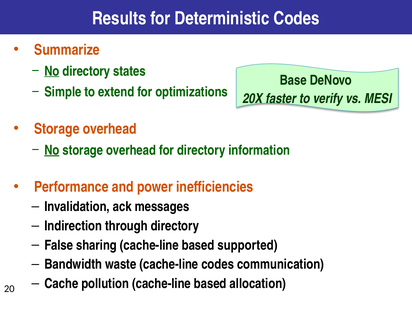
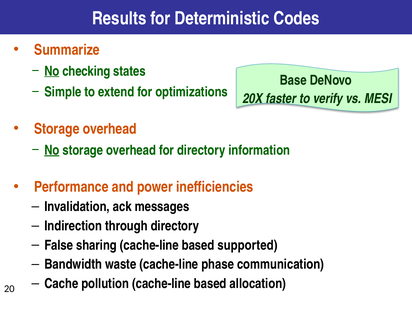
No directory: directory -> checking (86, 71)
cache-line codes: codes -> phase (218, 264)
